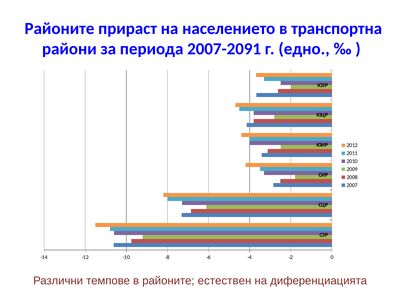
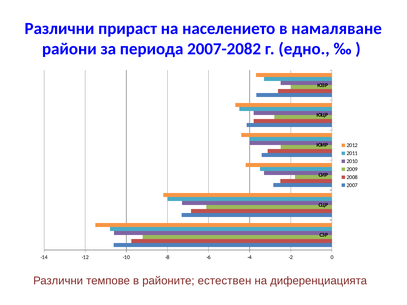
Районите: Районите -> Различни (59, 29)
транспортна: транспортна -> намаляване (337, 29)
2007-2091: 2007-2091 -> 2007-2082 (224, 49)
